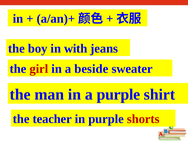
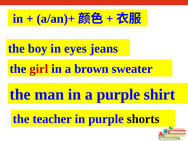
with: with -> eyes (76, 48)
beside: beside -> brown (91, 69)
shorts colour: red -> black (143, 119)
